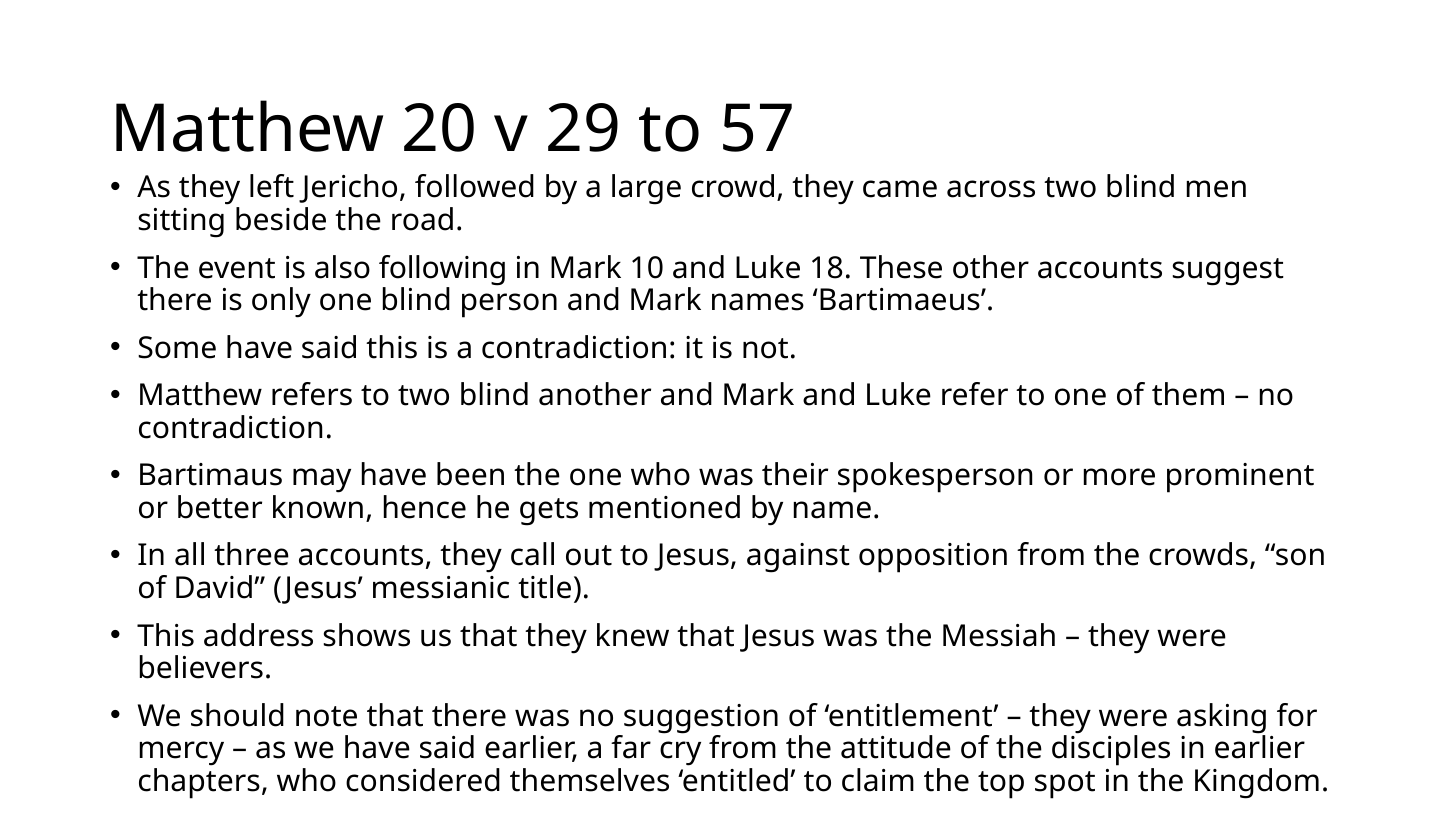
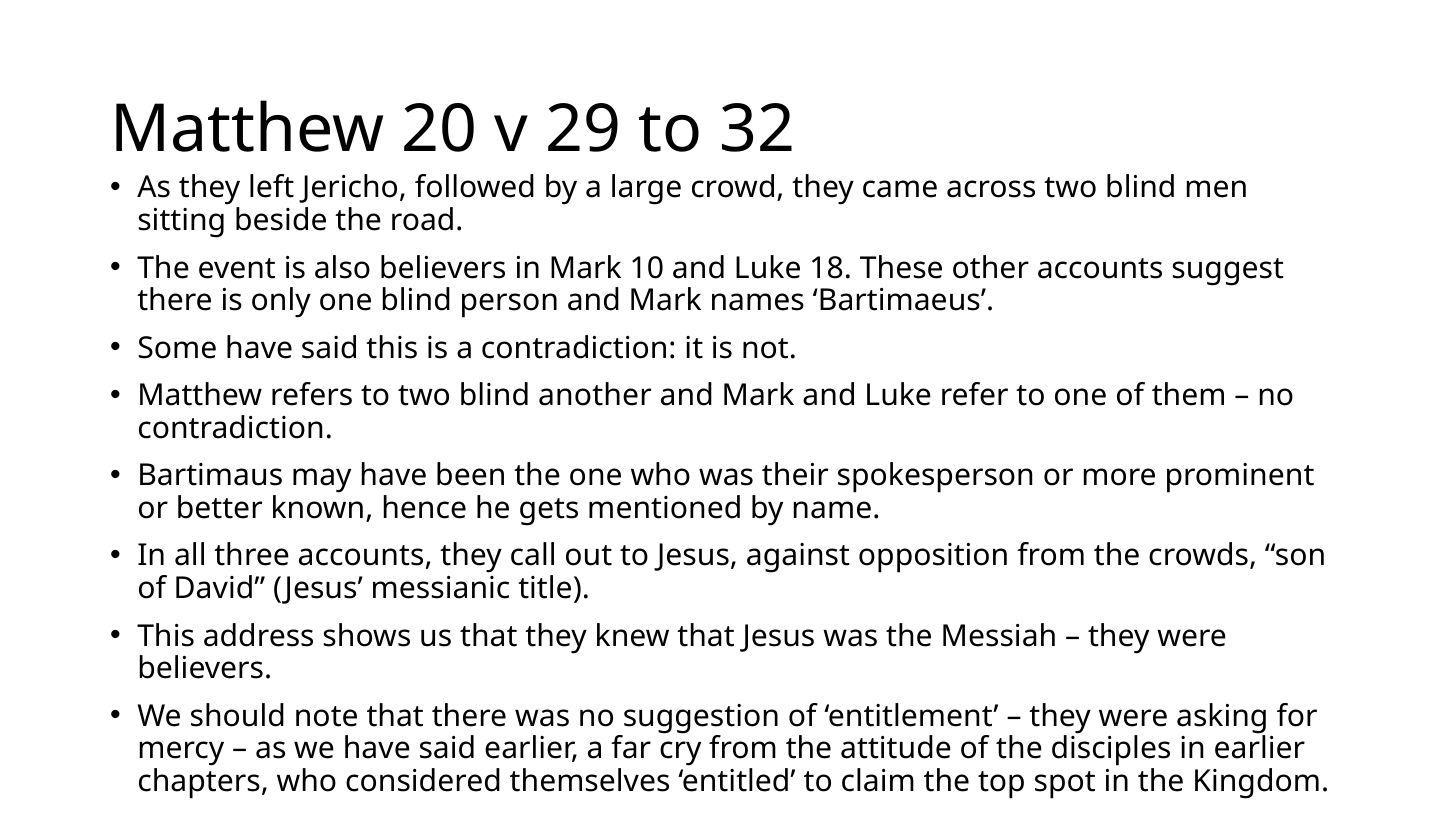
57: 57 -> 32 (758, 129)
also following: following -> believers (443, 268)
